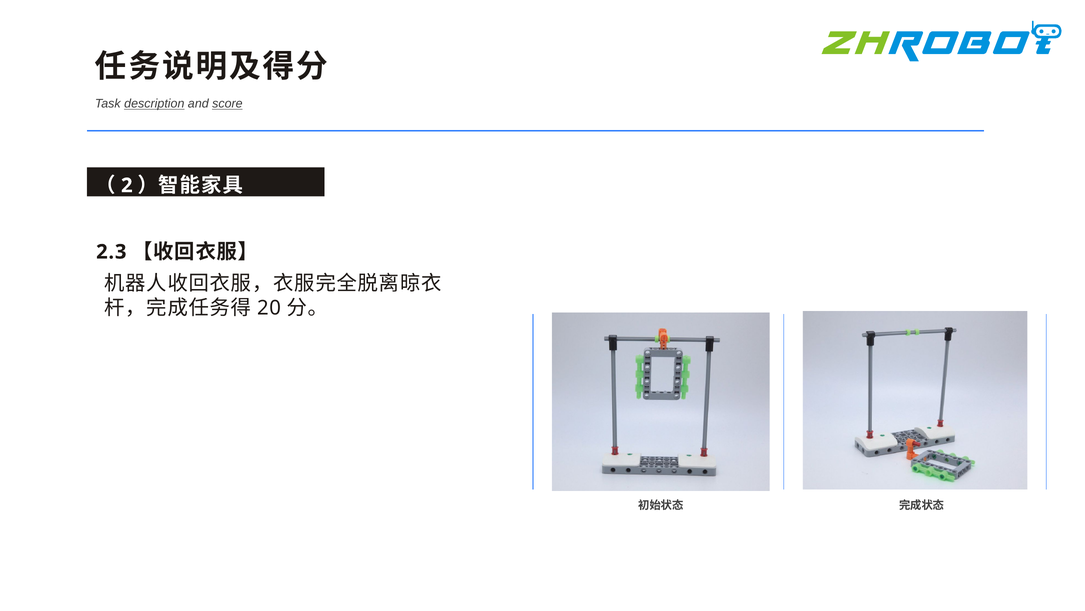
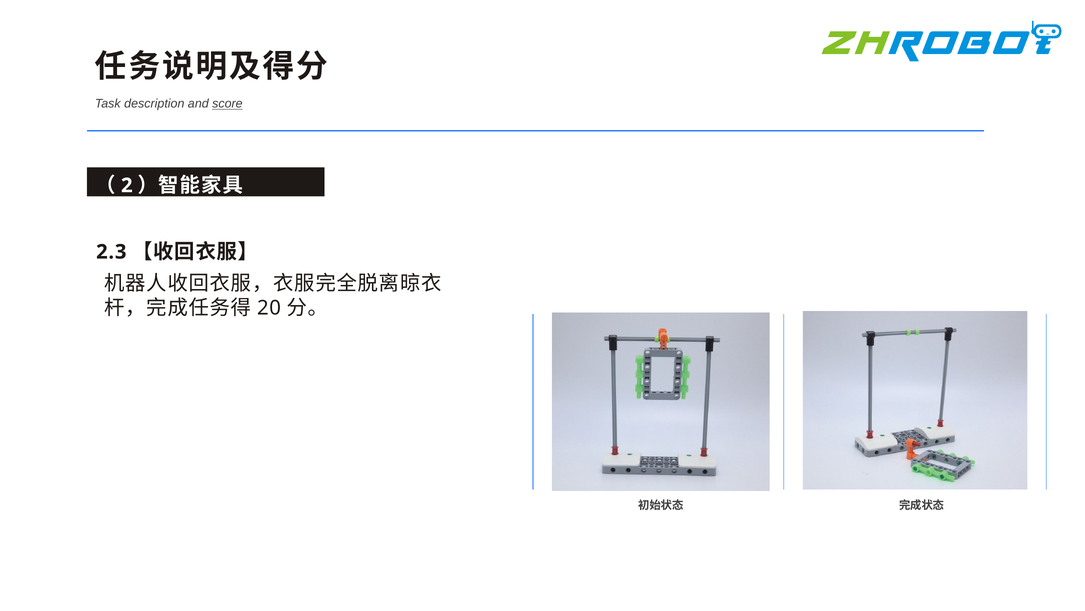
description underline: present -> none (154, 104)
